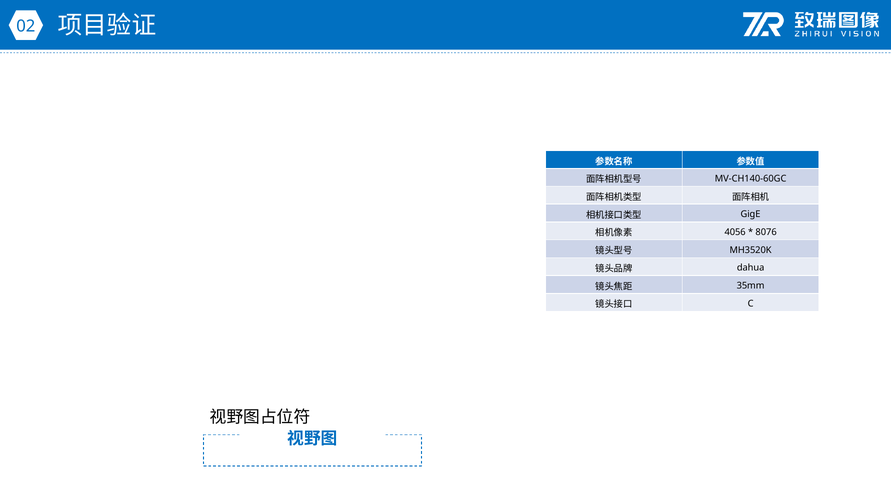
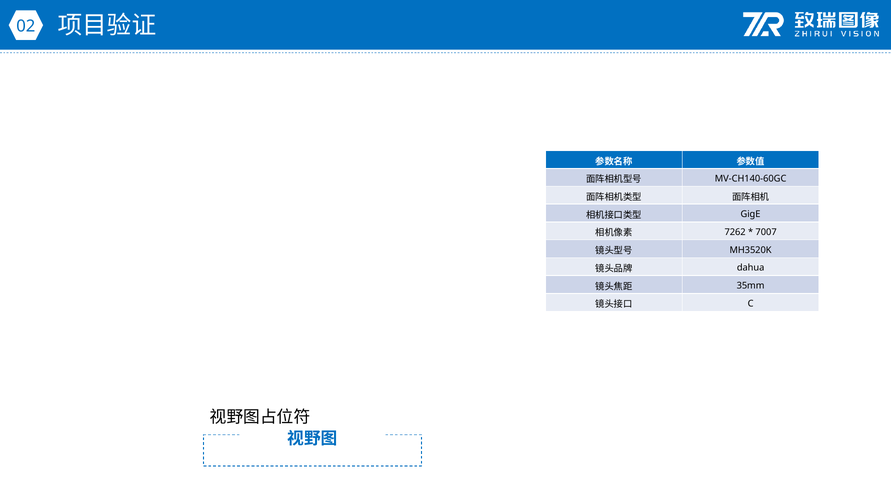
4056: 4056 -> 7262 (735, 232)
8076: 8076 -> 7007 (766, 232)
